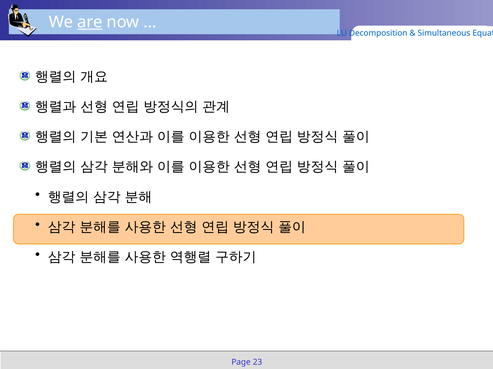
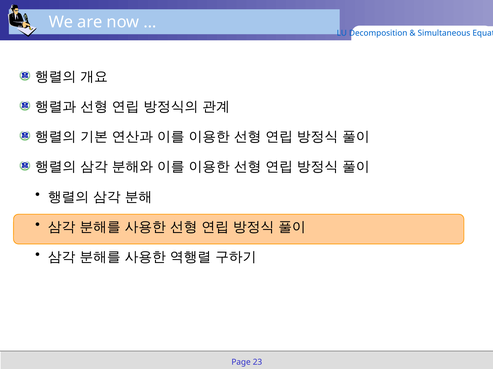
are underline: present -> none (90, 22)
